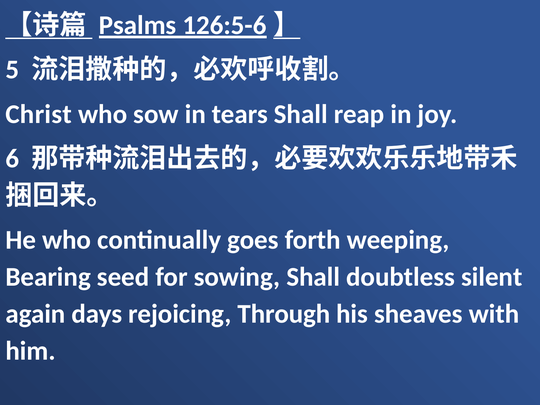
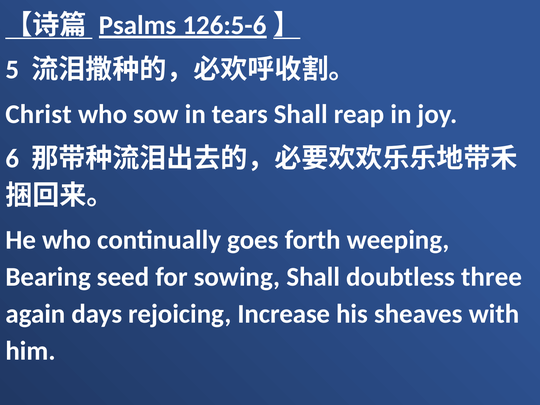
silent: silent -> three (492, 277)
Through: Through -> Increase (284, 314)
